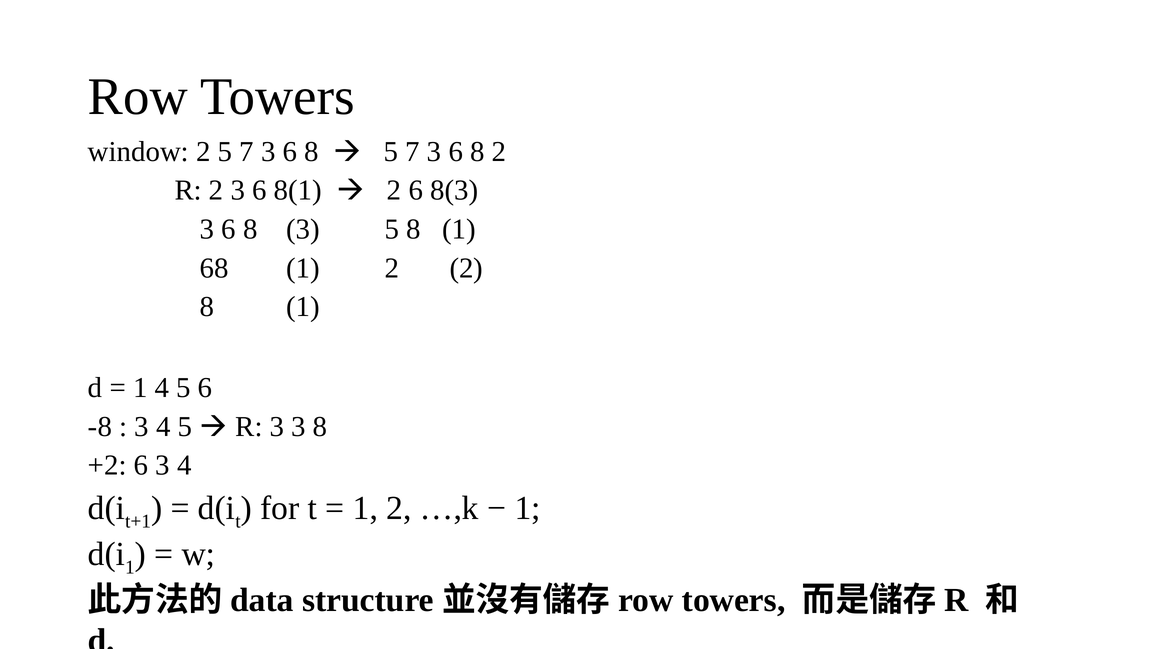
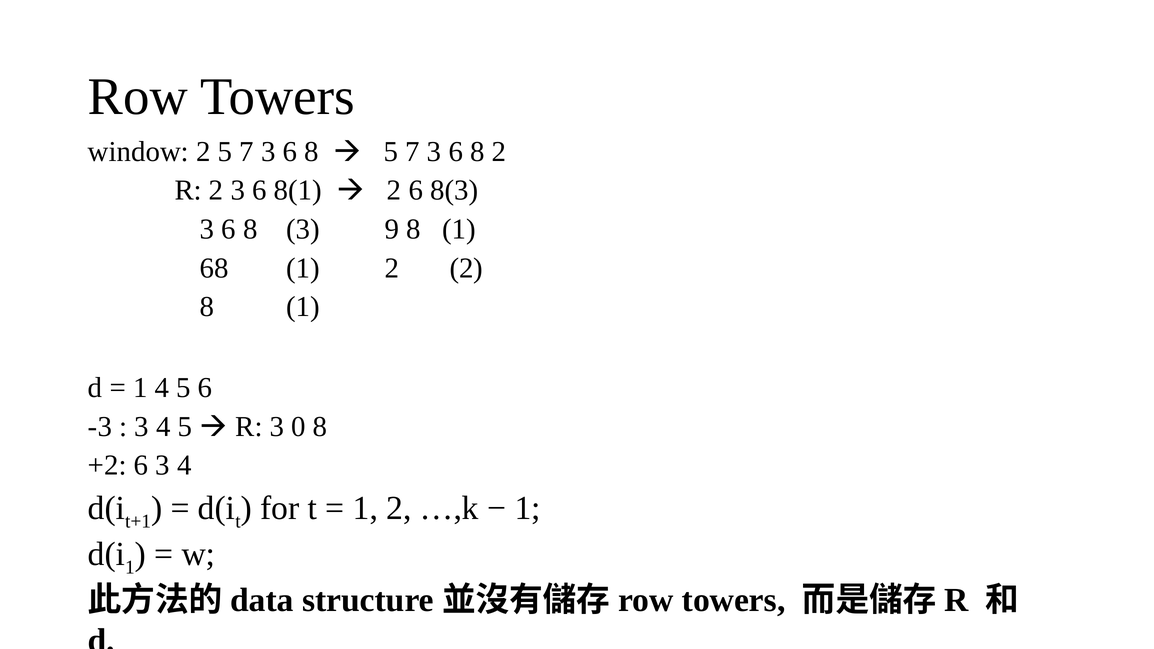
3 5: 5 -> 9 (392, 229)
-8: -8 -> -3 (100, 427)
3 3: 3 -> 0 (299, 427)
